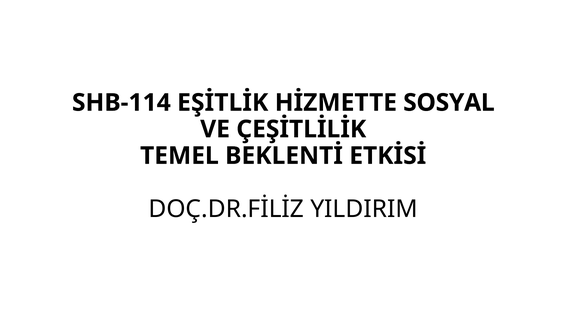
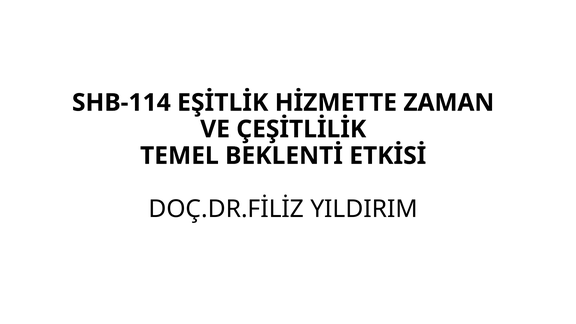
SOSYAL: SOSYAL -> ZAMAN (449, 103)
